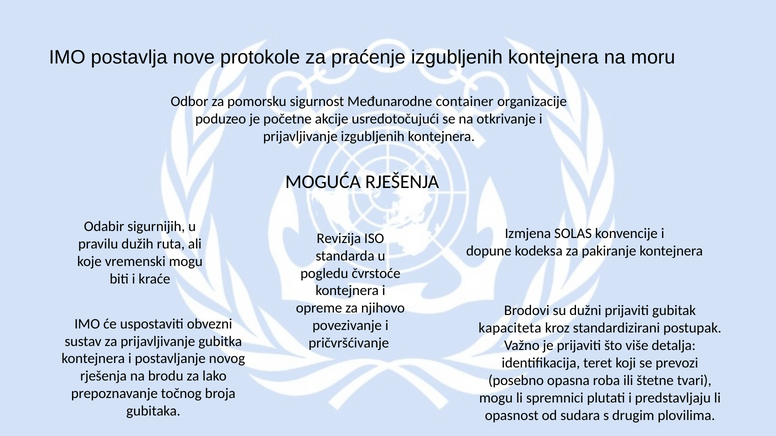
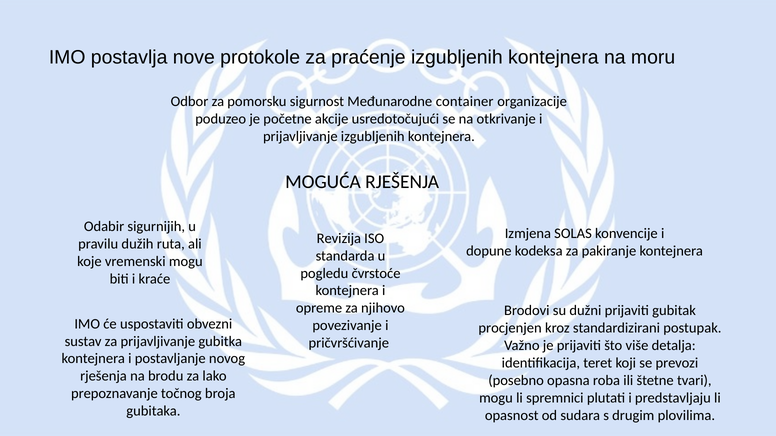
kapaciteta: kapaciteta -> procjenjen (510, 328)
